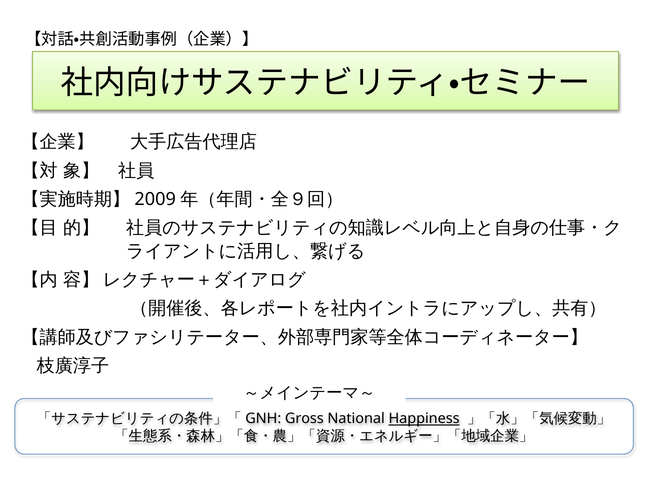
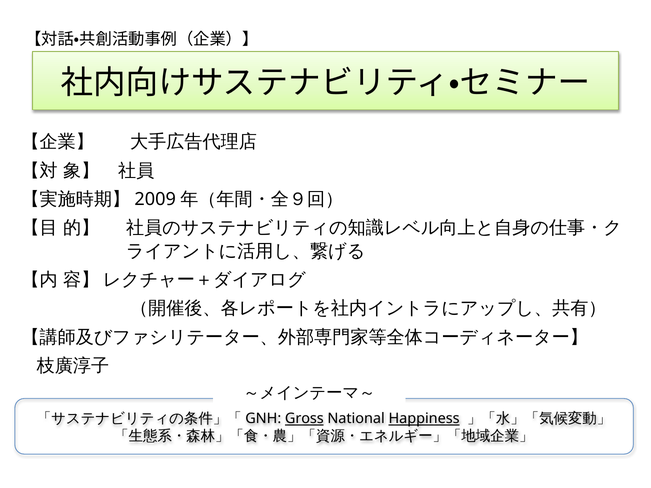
Gross underline: none -> present (304, 419)
